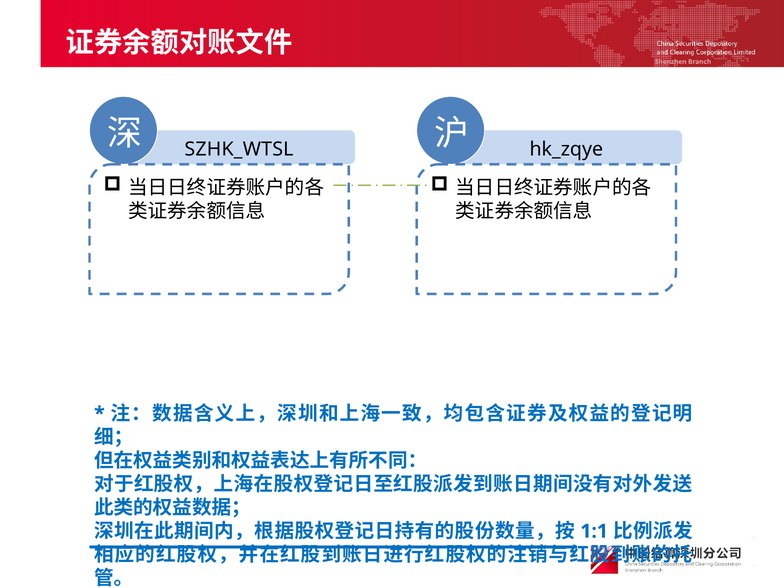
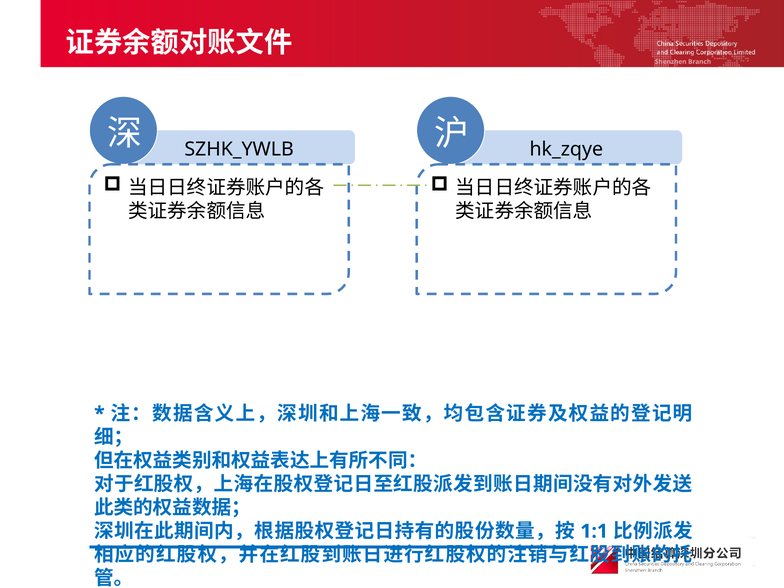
SZHK_WTSL: SZHK_WTSL -> SZHK_YWLB (239, 149)
